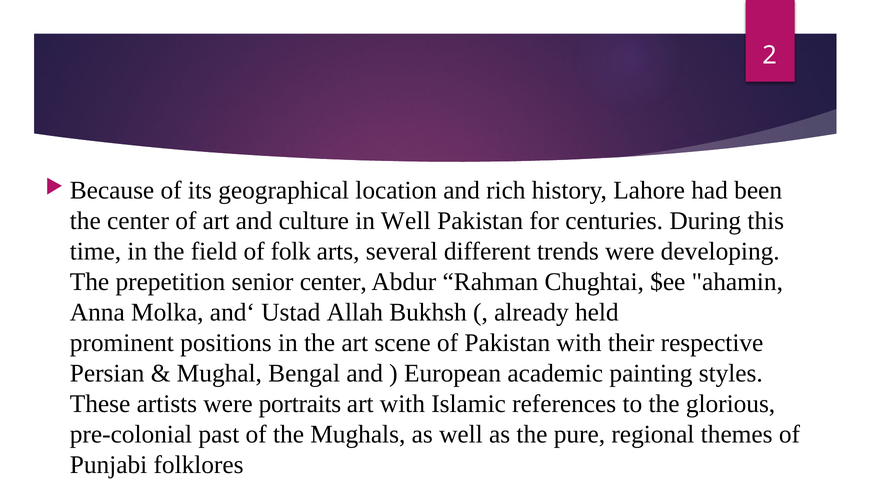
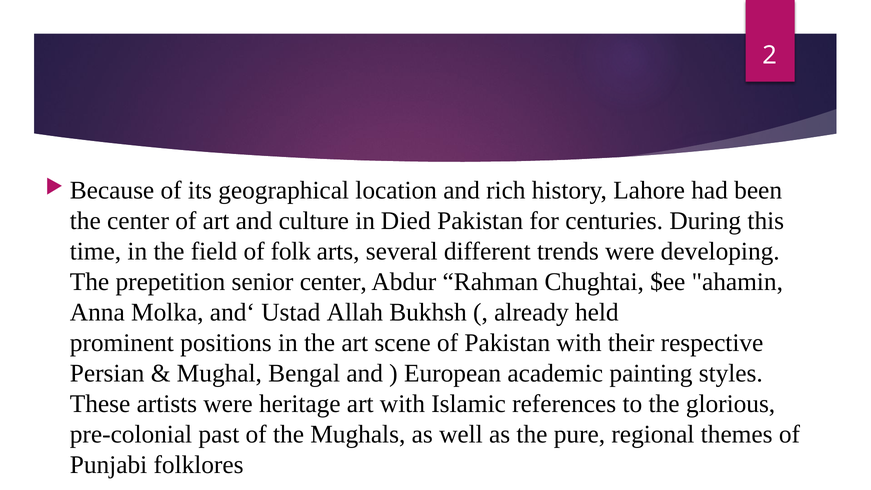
in Well: Well -> Died (406, 221)
portraits: portraits -> heritage (300, 404)
